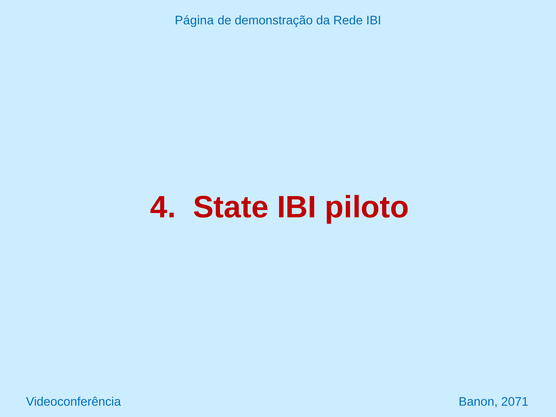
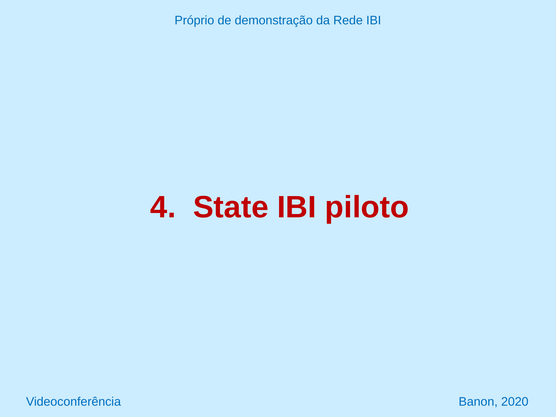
Página: Página -> Próprio (194, 20)
2071: 2071 -> 2020 (515, 402)
